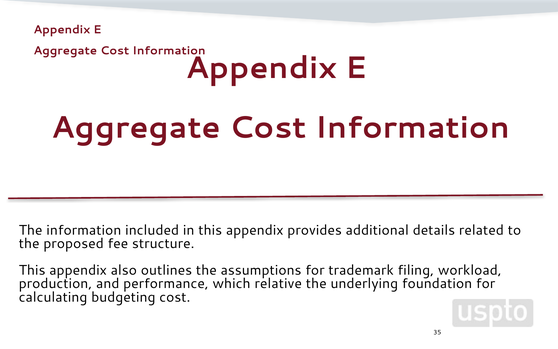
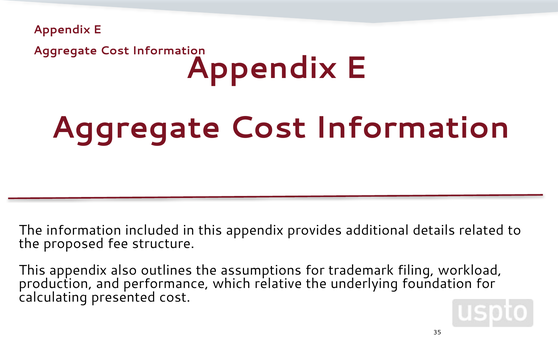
budgeting: budgeting -> presented (123, 297)
